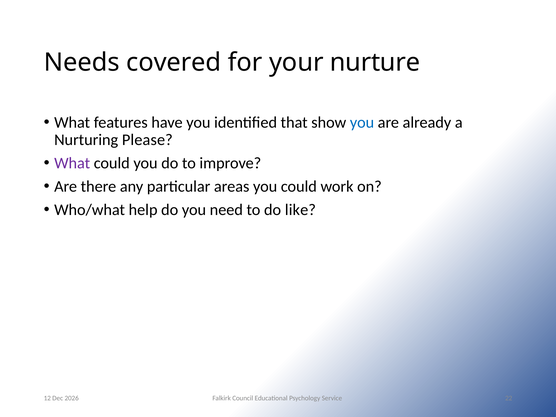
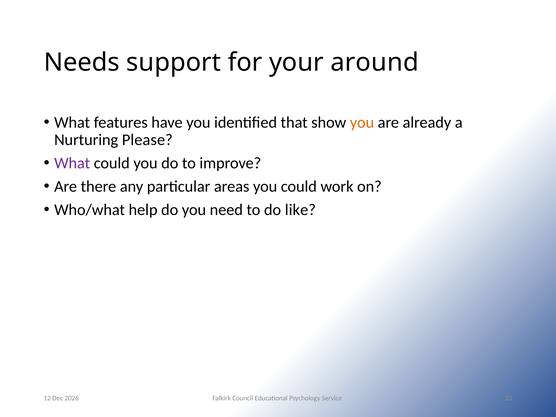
covered: covered -> support (174, 62)
nurture: nurture -> around (375, 62)
you colour: blue -> orange (362, 122)
